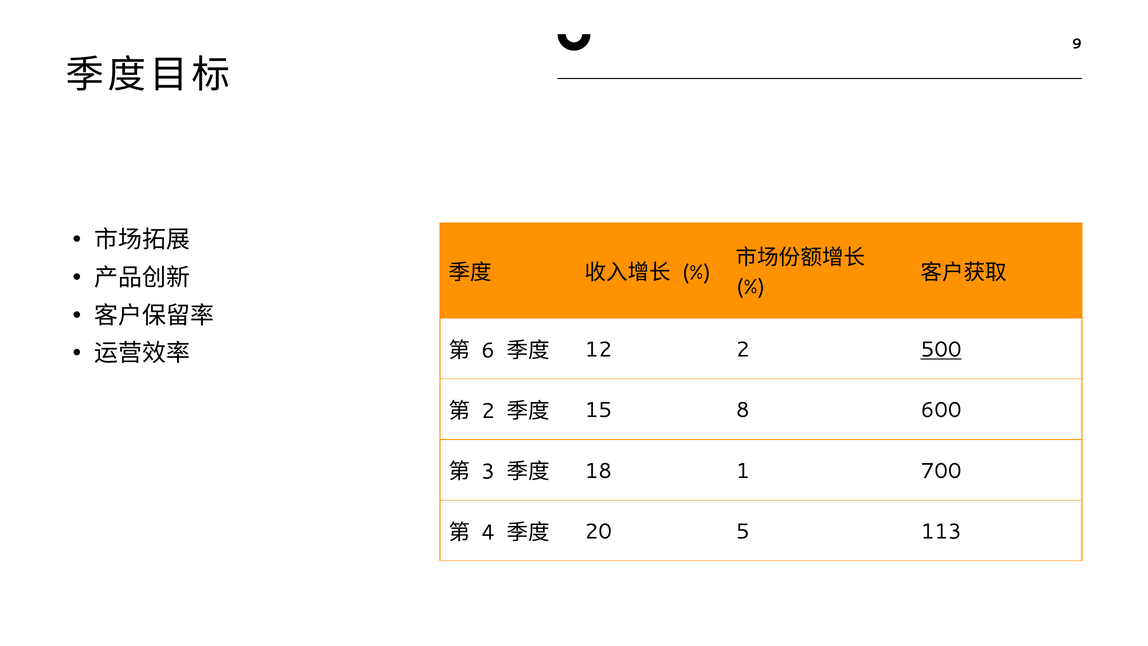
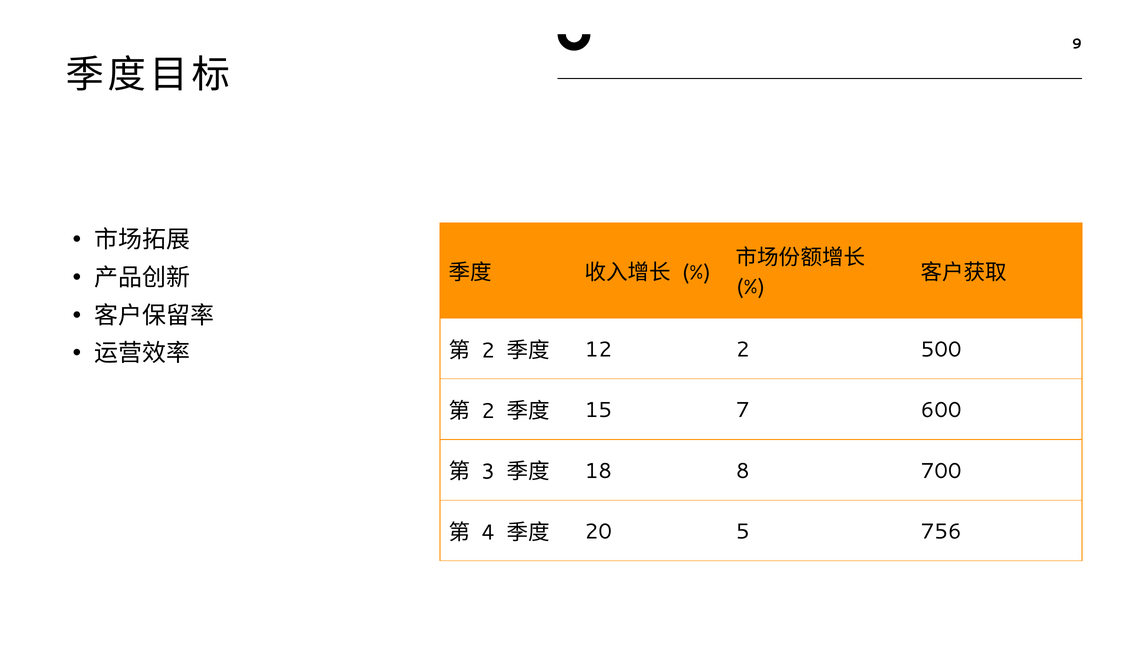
6: 6 -> 2 (488, 350)
500 underline: present -> none (941, 350)
8: 8 -> 7 (743, 410)
1: 1 -> 8 (743, 471)
113: 113 -> 756 (941, 531)
